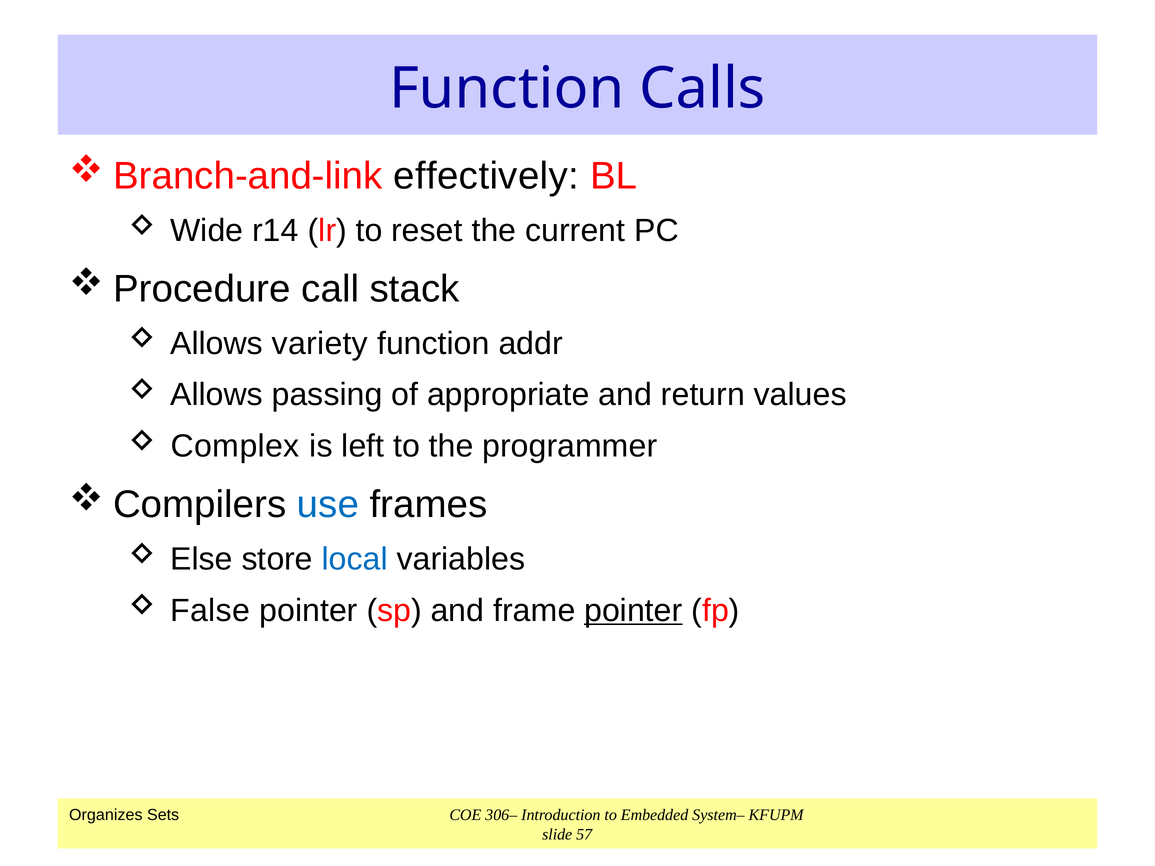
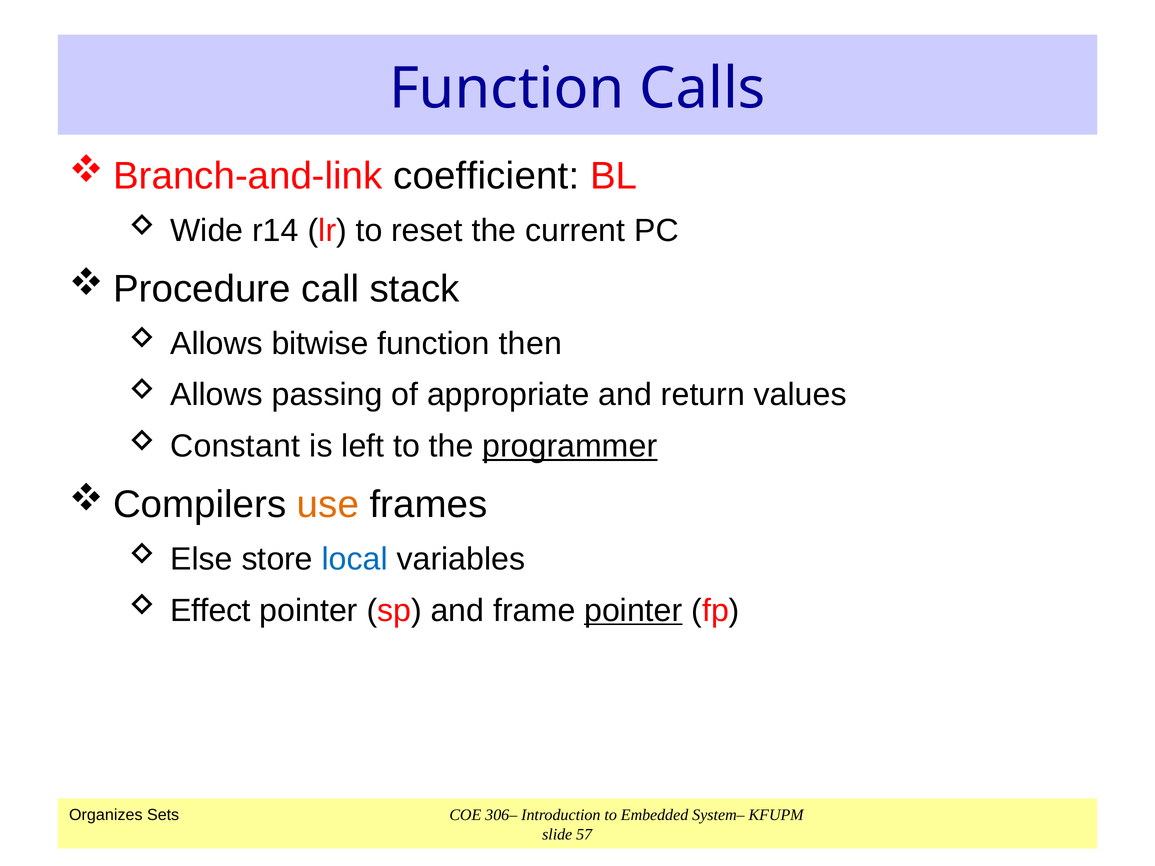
effectively: effectively -> coefficient (486, 176)
variety: variety -> bitwise (320, 344)
addr: addr -> then (530, 344)
Complex: Complex -> Constant (235, 446)
programmer underline: none -> present (570, 446)
use colour: blue -> orange (328, 505)
False: False -> Effect (210, 611)
